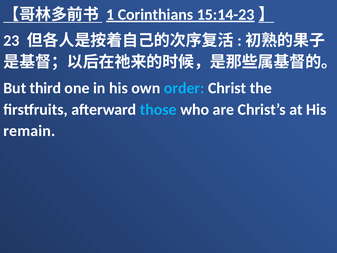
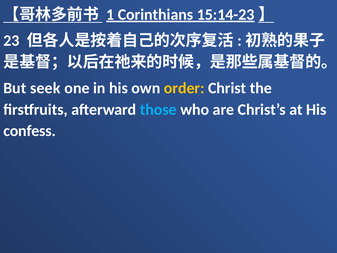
third: third -> seek (45, 88)
order colour: light blue -> yellow (184, 88)
remain: remain -> confess (30, 131)
